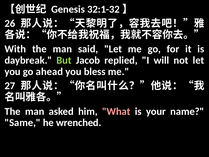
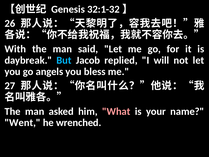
But colour: light green -> light blue (64, 60)
ahead: ahead -> angels (49, 72)
Same: Same -> Went (23, 123)
